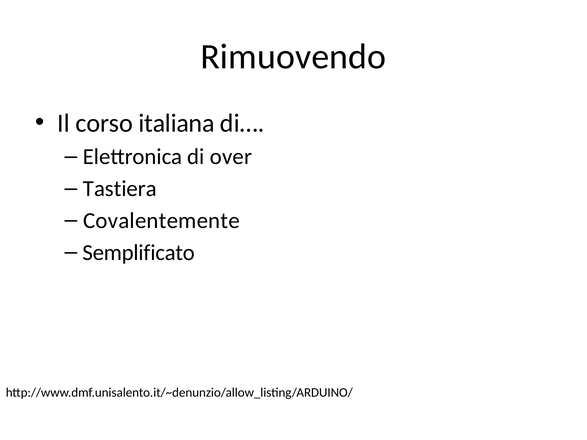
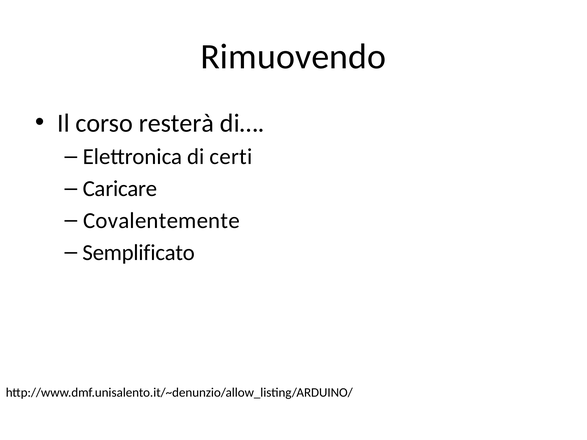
italiana: italiana -> resterà (176, 123)
over: over -> certi (231, 157)
Tastiera: Tastiera -> Caricare (120, 189)
